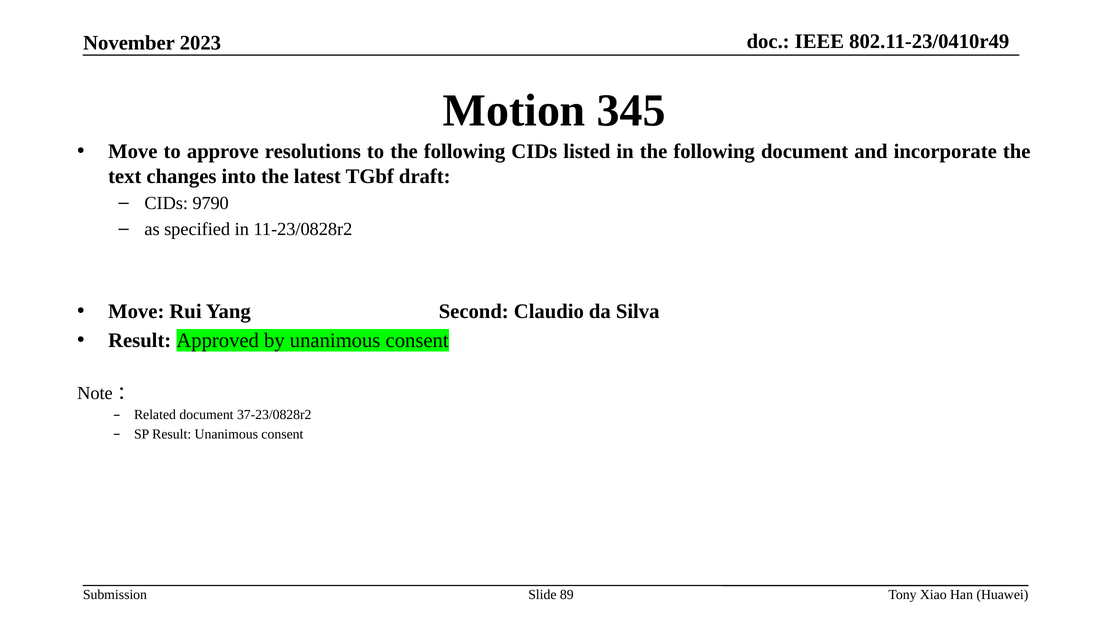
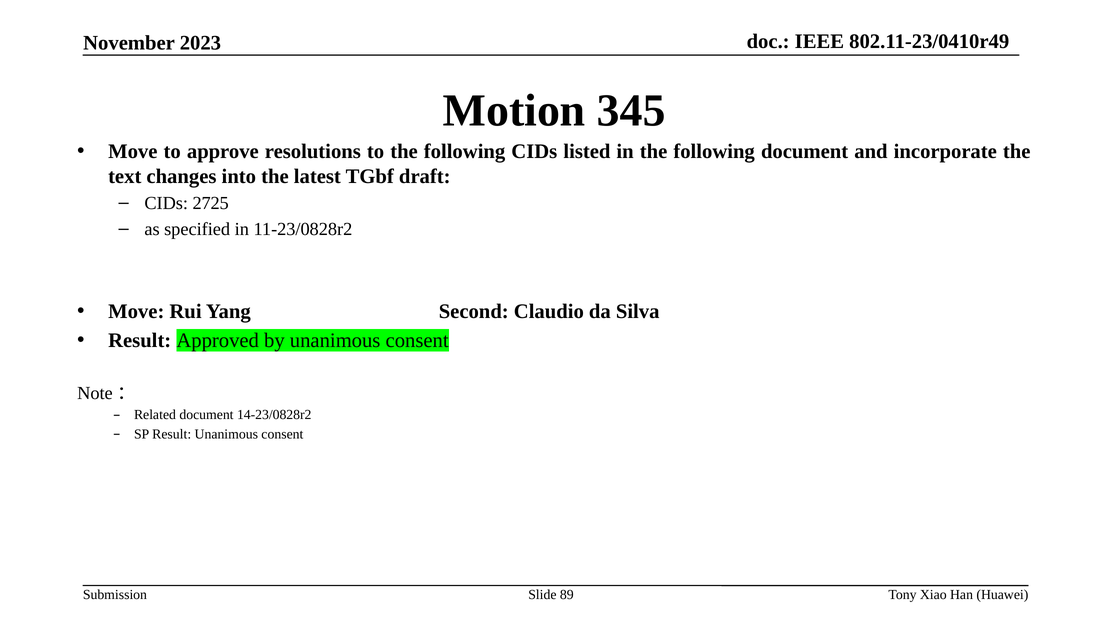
9790: 9790 -> 2725 (211, 203)
37-23/0828r2: 37-23/0828r2 -> 14-23/0828r2 (274, 415)
